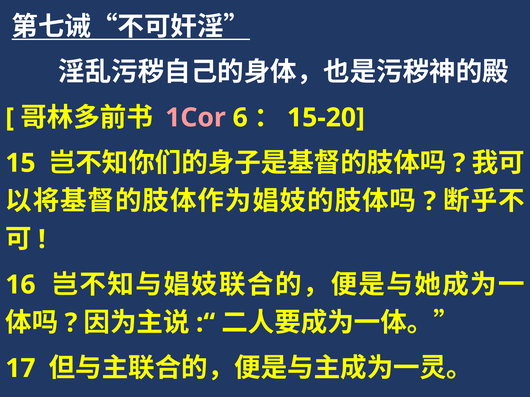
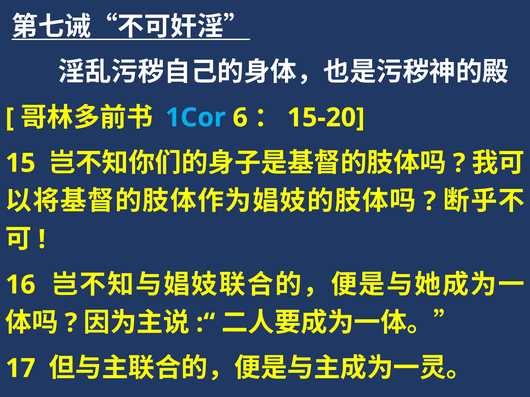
1Cor colour: pink -> light blue (195, 118)
